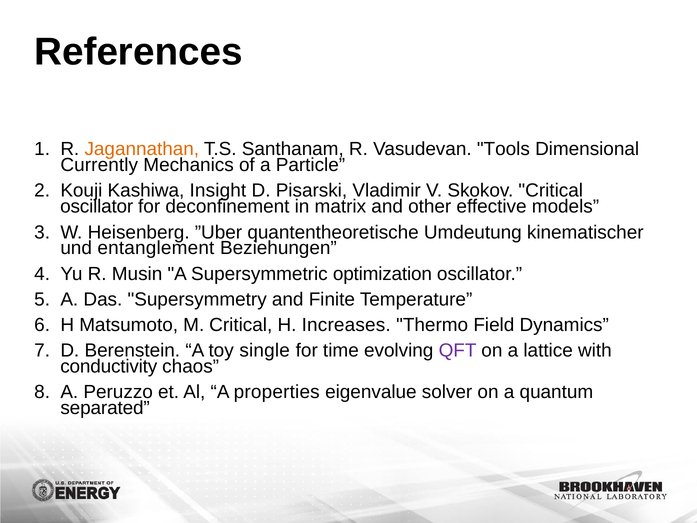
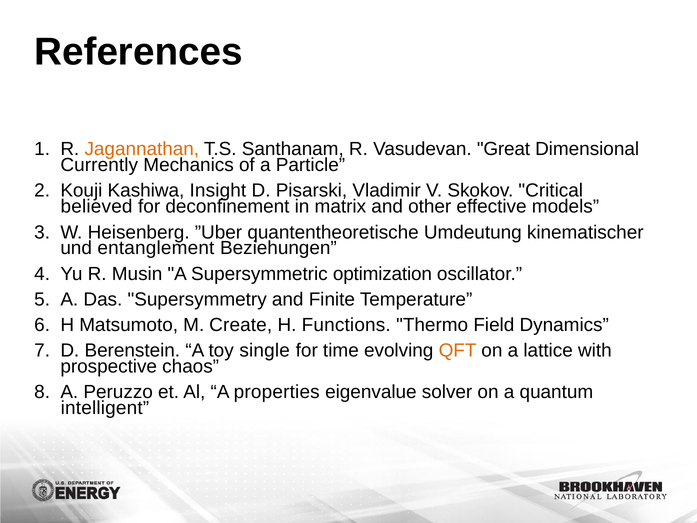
Tools: Tools -> Great (504, 149)
oscillator: oscillator -> believed (97, 207)
M Critical: Critical -> Create (241, 325)
Increases: Increases -> Functions (346, 325)
QFT colour: purple -> orange (458, 350)
conductivity: conductivity -> prospective (109, 366)
separated: separated -> intelligent (105, 408)
